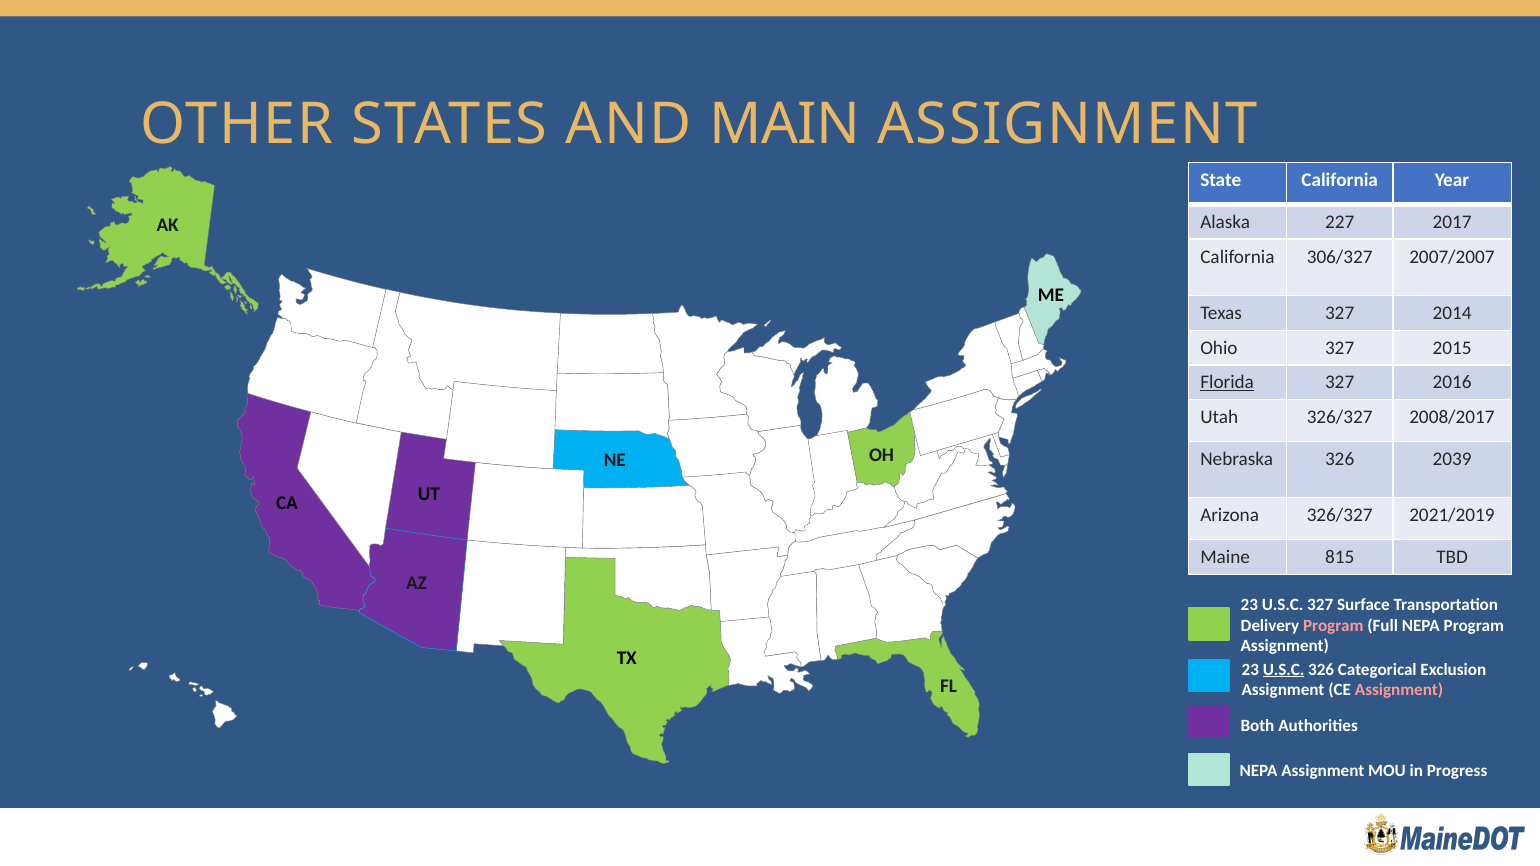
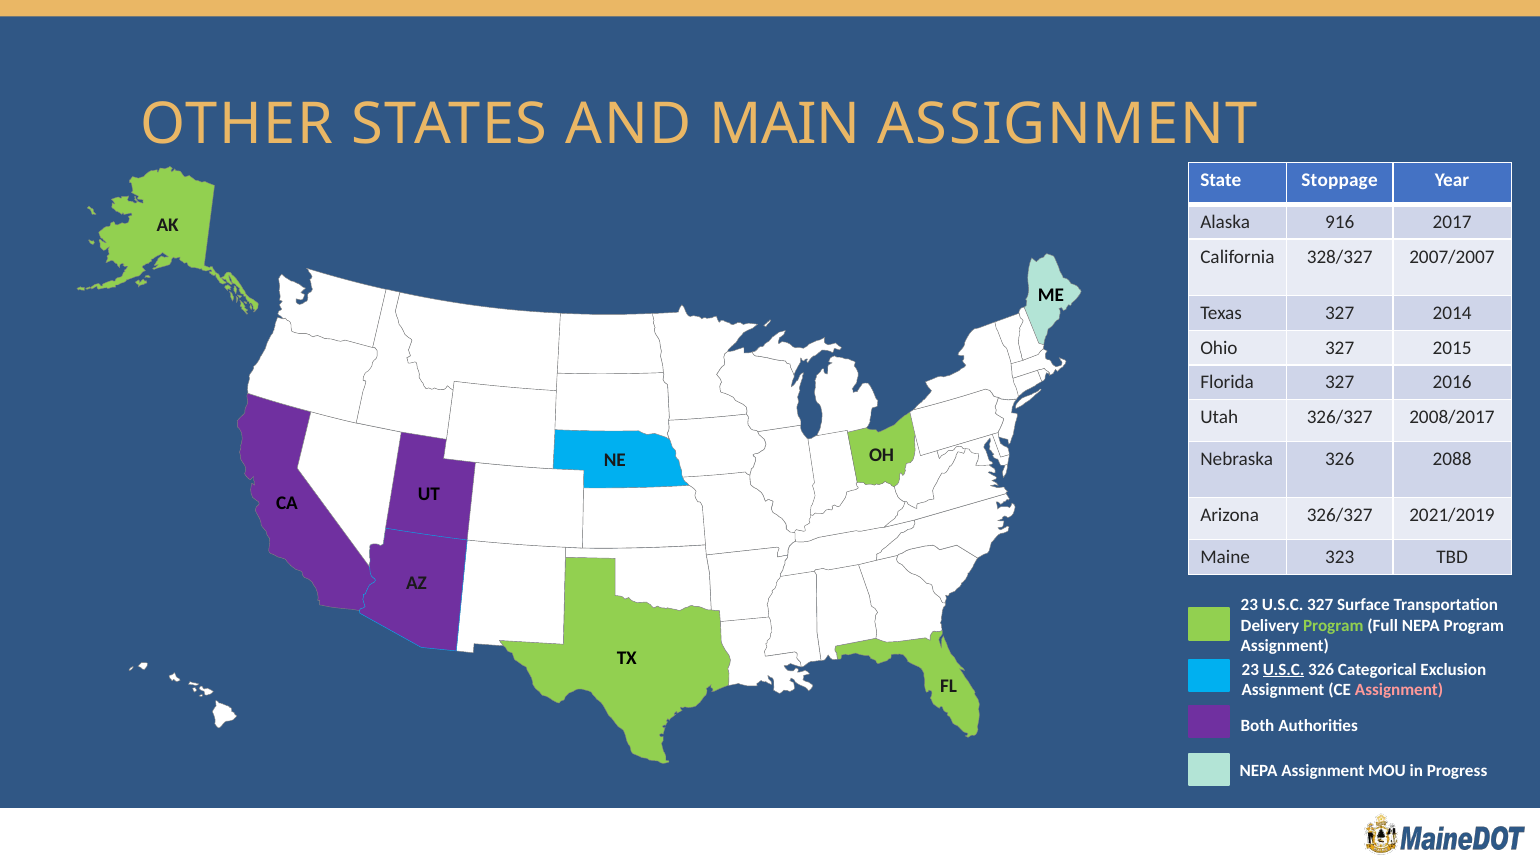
State California: California -> Stoppage (1340, 180)
227: 227 -> 916 (1340, 222)
306/327: 306/327 -> 328/327 (1340, 257)
Florida underline: present -> none (1227, 383)
2039: 2039 -> 2088 (1452, 459)
815: 815 -> 323 (1340, 557)
Program colour: pink -> light green (1333, 626)
